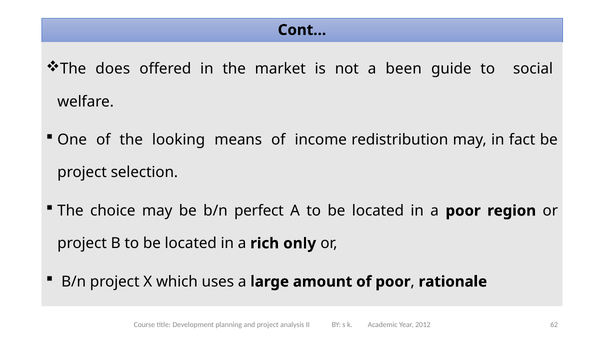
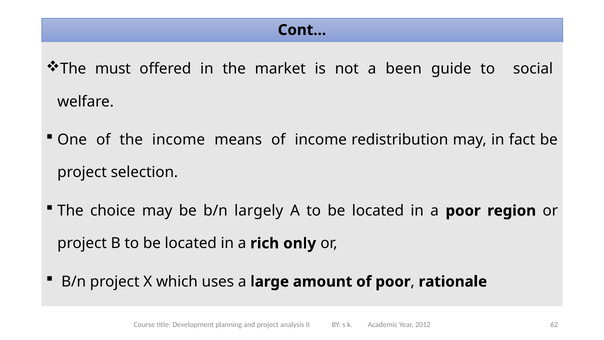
does: does -> must (113, 69)
the looking: looking -> income (179, 140)
perfect: perfect -> largely (259, 211)
